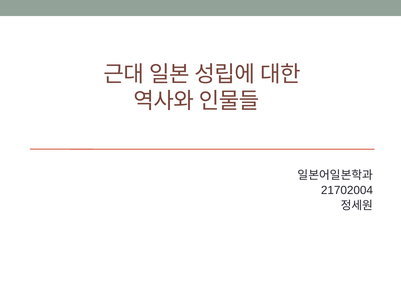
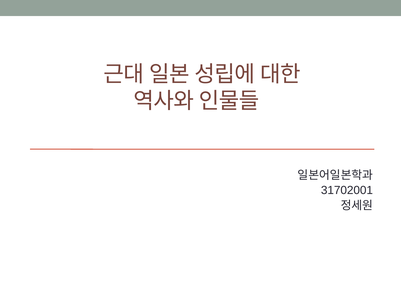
21702004: 21702004 -> 31702001 (347, 190)
